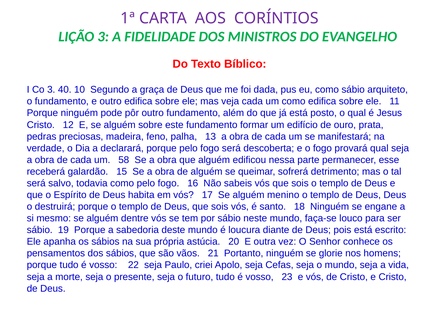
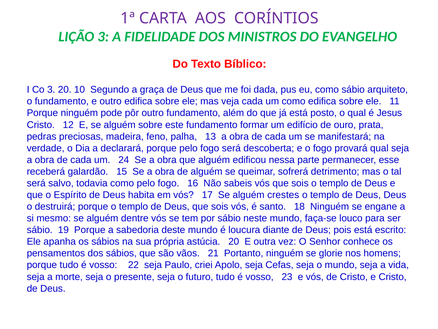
3 40: 40 -> 20 (65, 90)
58: 58 -> 24 (124, 160)
menino: menino -> crestes (283, 195)
